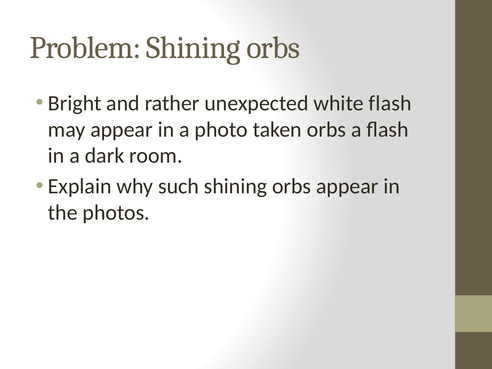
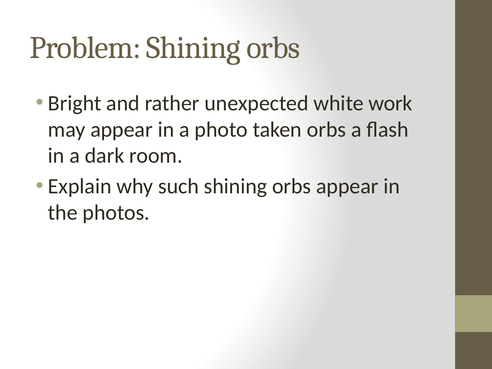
white flash: flash -> work (390, 103)
